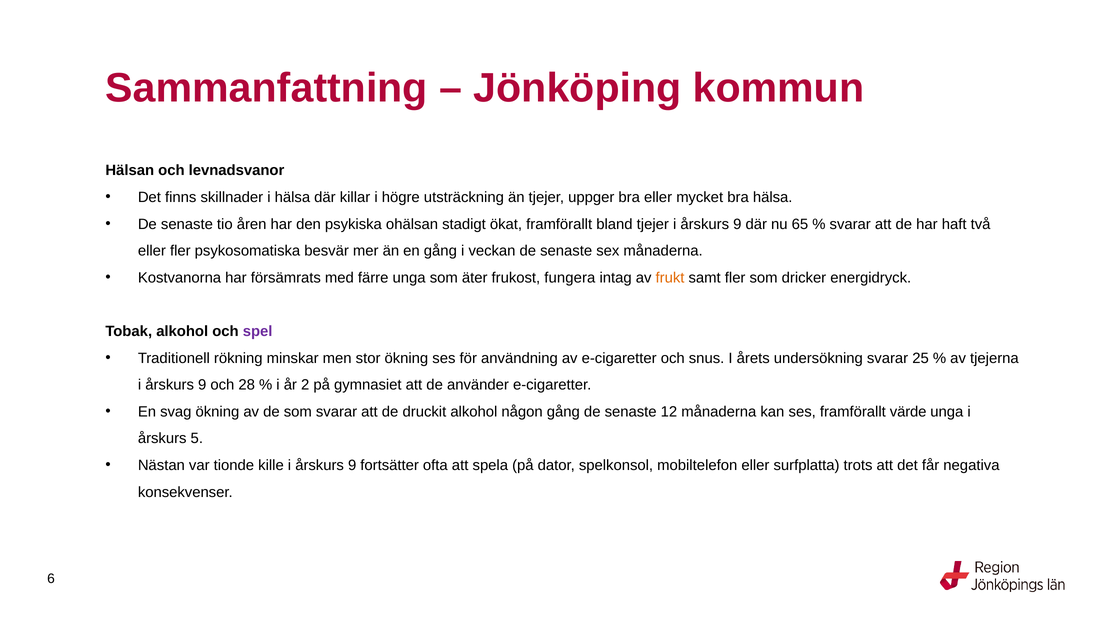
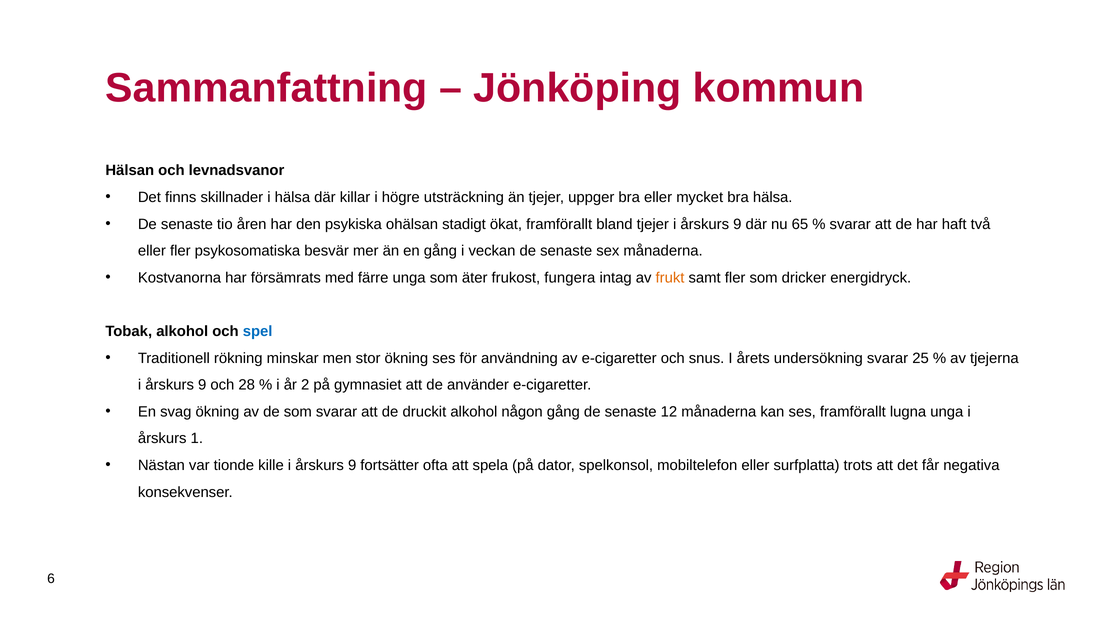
spel colour: purple -> blue (258, 331)
värde: värde -> lugna (908, 411)
5: 5 -> 1 (197, 438)
